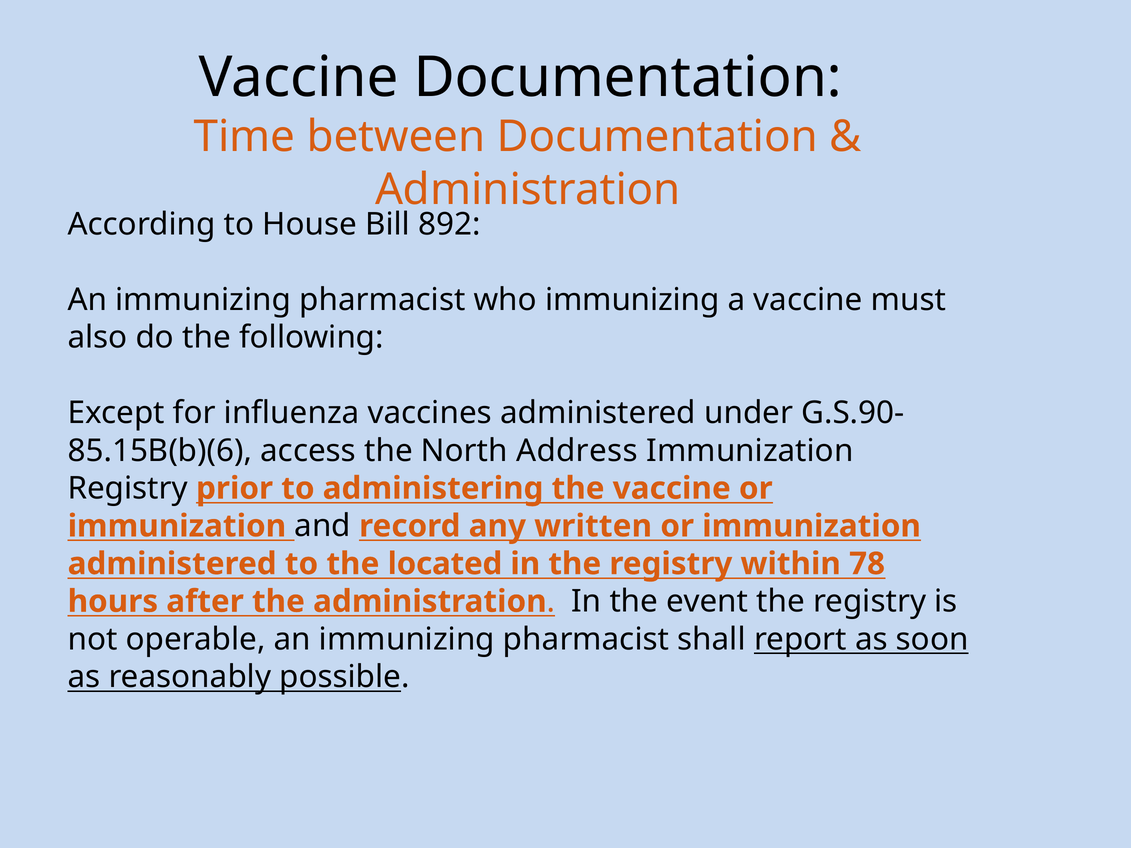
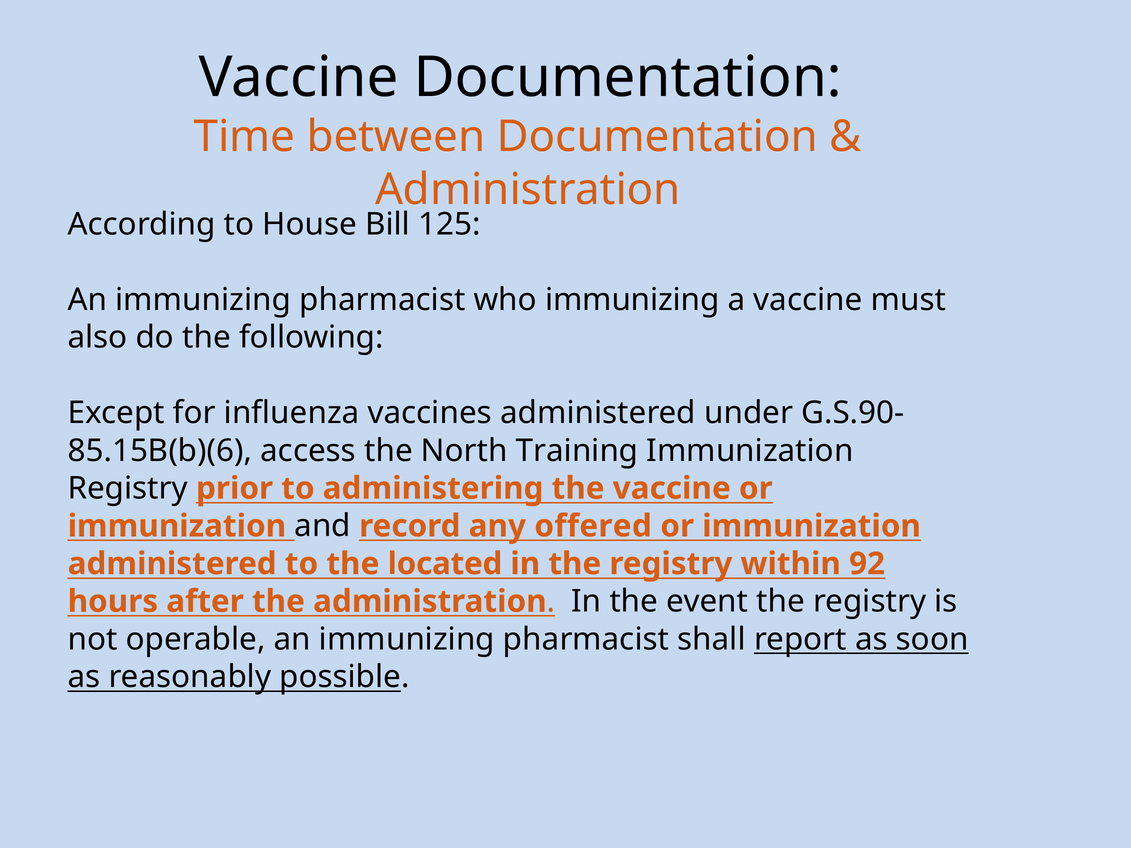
892: 892 -> 125 (449, 225)
Address: Address -> Training (577, 451)
written: written -> offered (593, 526)
78: 78 -> 92 (867, 564)
